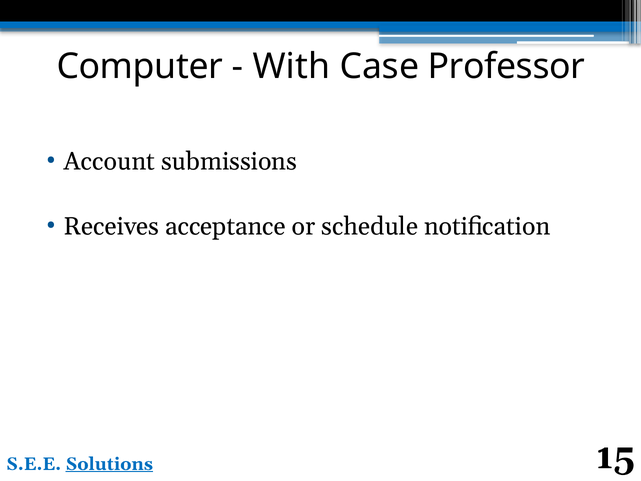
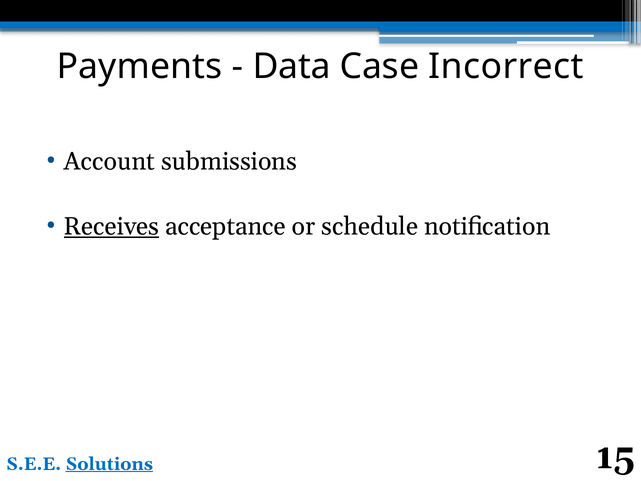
Computer: Computer -> Payments (140, 67)
With: With -> Data (292, 67)
Professor: Professor -> Incorrect (506, 67)
Receives underline: none -> present (112, 227)
